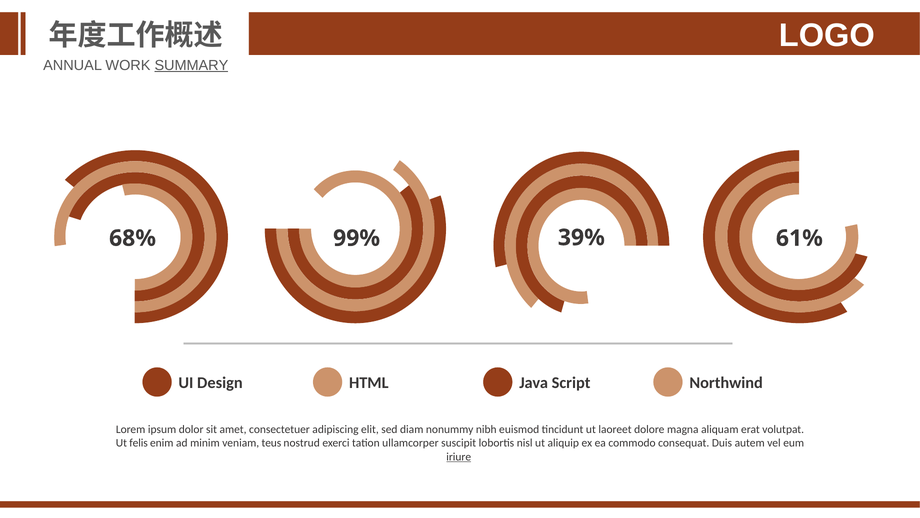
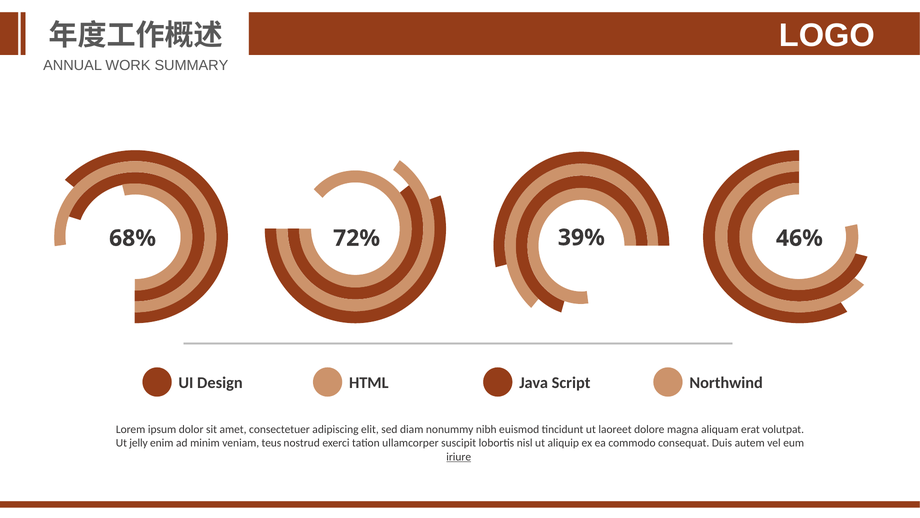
SUMMARY underline: present -> none (191, 65)
99%: 99% -> 72% (357, 238)
61%: 61% -> 46% (799, 238)
felis: felis -> jelly (139, 443)
